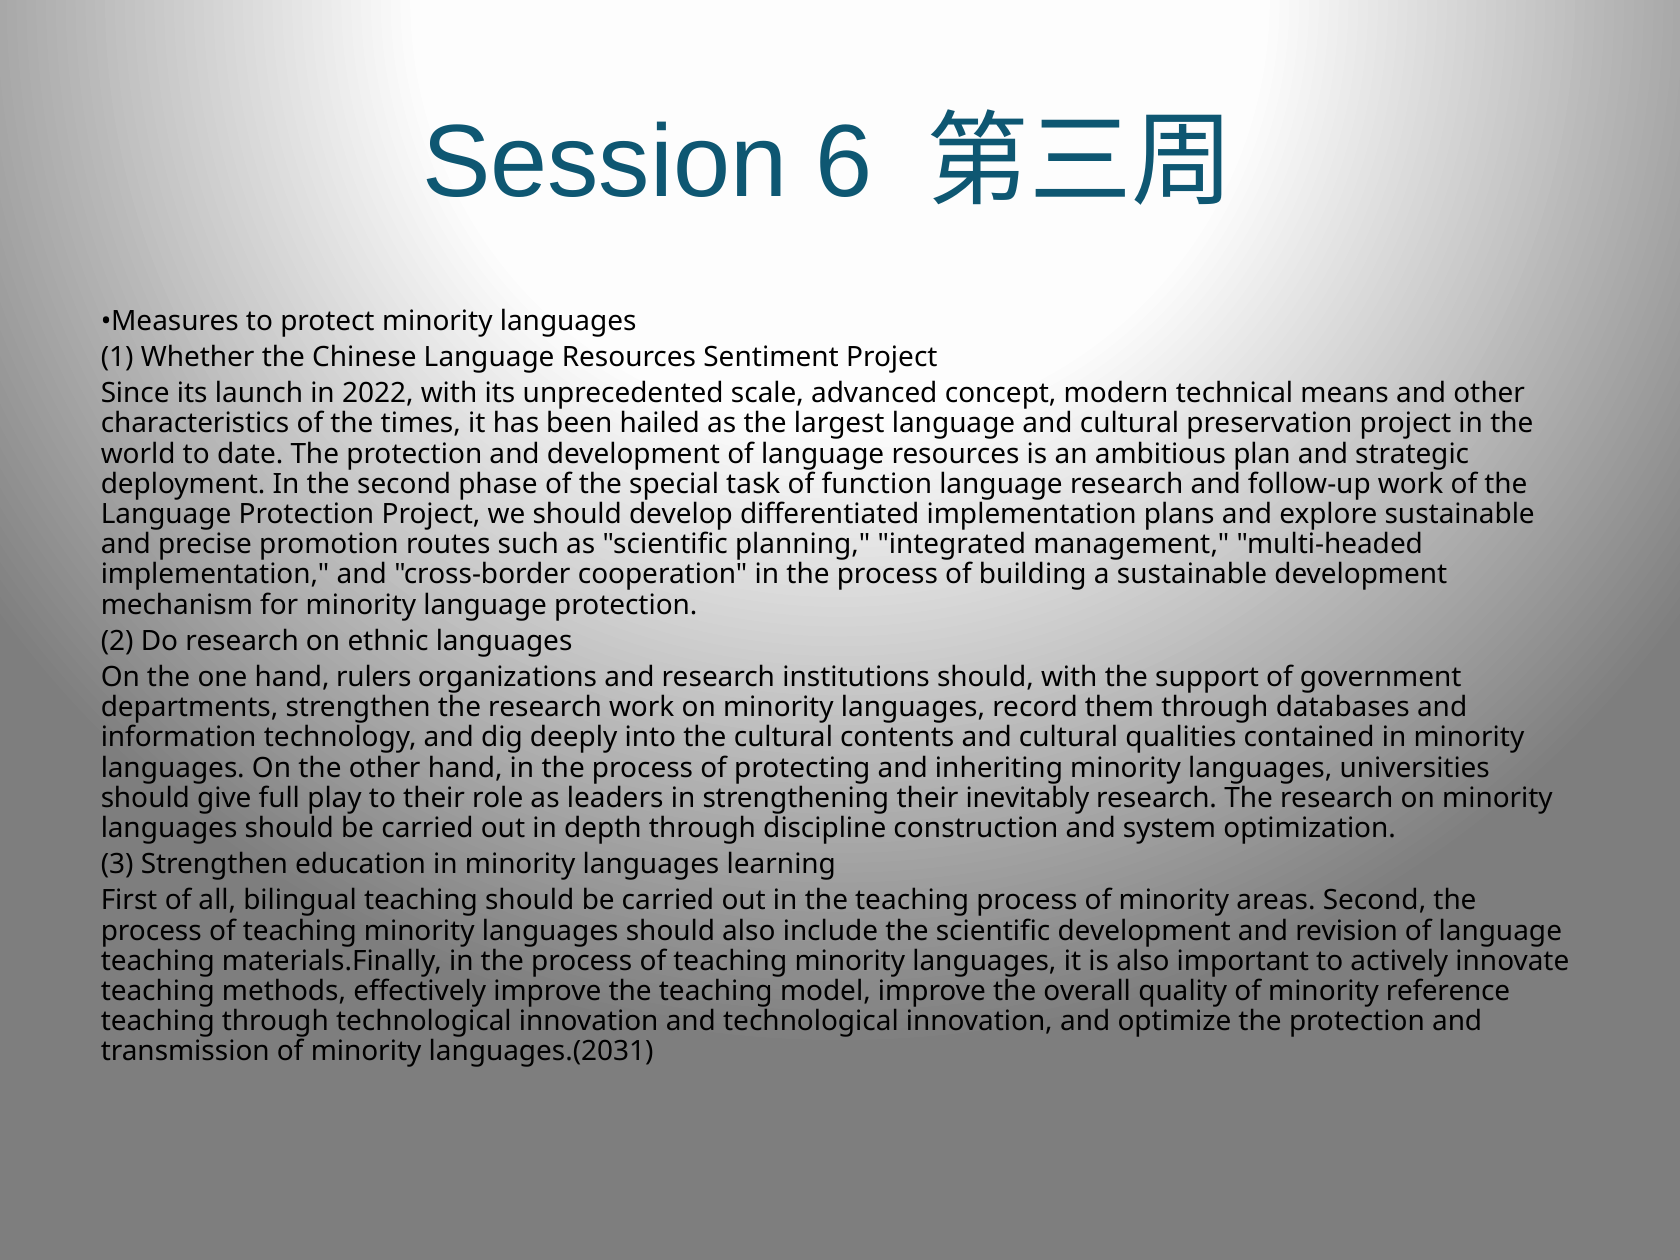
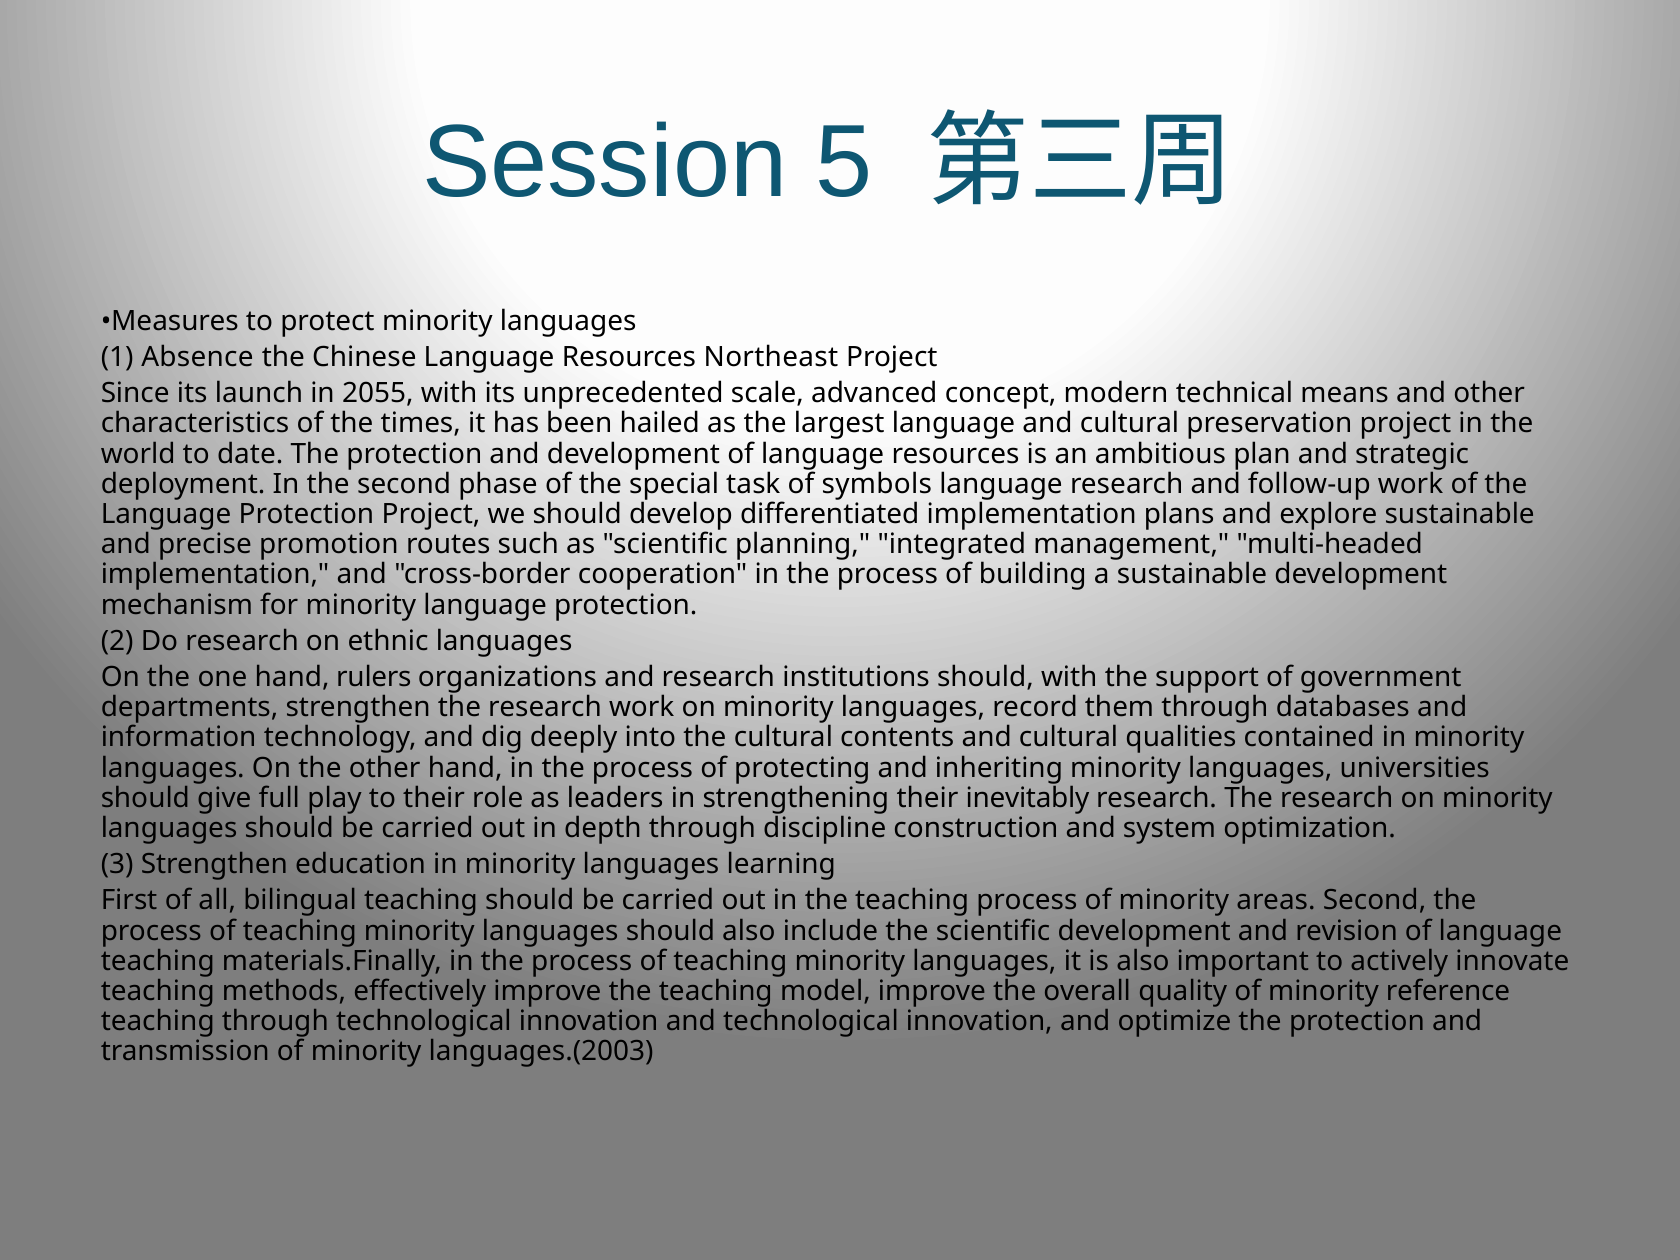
6: 6 -> 5 (844, 163)
Whether: Whether -> Absence (197, 357)
Sentiment: Sentiment -> Northeast (771, 357)
2022: 2022 -> 2055 (378, 393)
function: function -> symbols (877, 484)
languages.(2031: languages.(2031 -> languages.(2003 (541, 1052)
